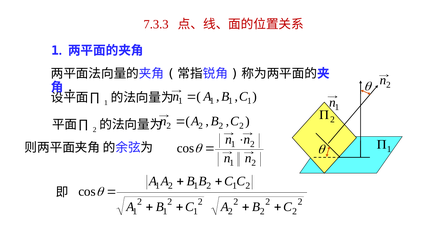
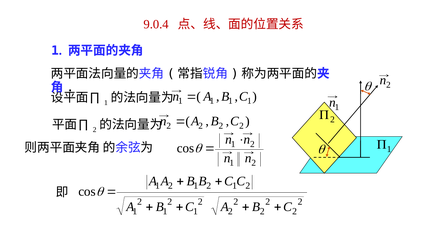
7.3.3: 7.3.3 -> 9.0.4 (156, 24)
